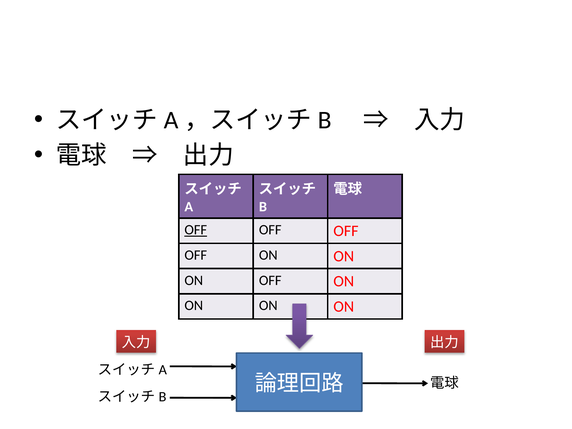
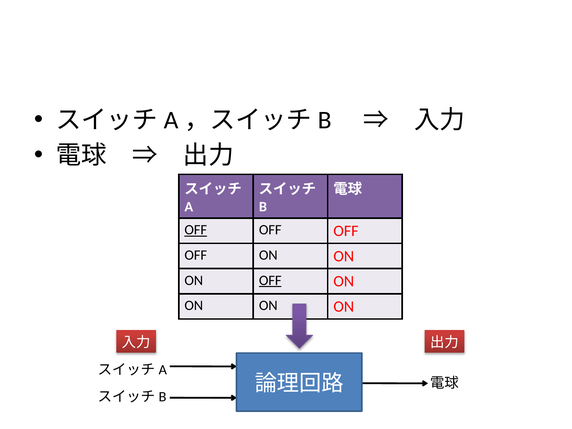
OFF underline: none -> present (270, 280)
